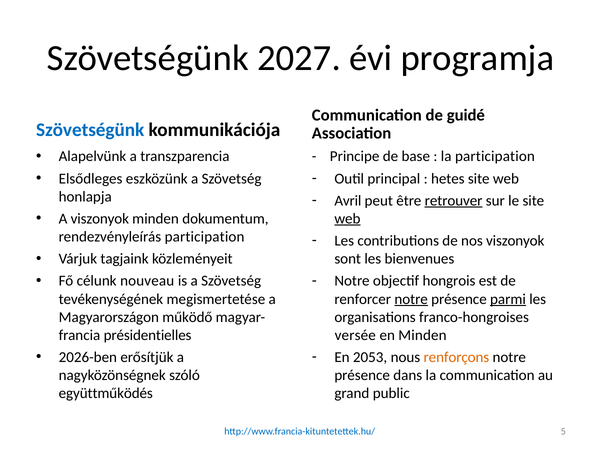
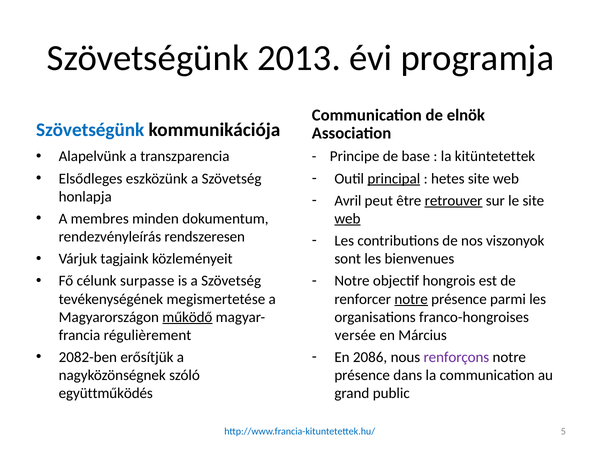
2027: 2027 -> 2013 (299, 58)
guidé: guidé -> elnök (466, 115)
la participation: participation -> kitüntetettek (495, 156)
principal underline: none -> present (394, 178)
A viszonyok: viszonyok -> membres (100, 218)
rendezvényleírás participation: participation -> rendszeresen (205, 237)
nouveau: nouveau -> surpasse (147, 281)
parmi underline: present -> none (508, 299)
működő underline: none -> present (187, 317)
présidentielles: présidentielles -> régulièrement (148, 335)
en Minden: Minden -> Március (423, 335)
2026-ben: 2026-ben -> 2082-ben (88, 357)
2053: 2053 -> 2086 (370, 357)
renforçons colour: orange -> purple (456, 357)
